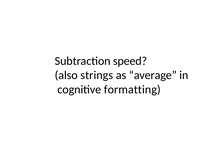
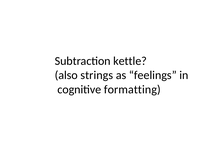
speed: speed -> kettle (130, 61)
average: average -> feelings (153, 75)
